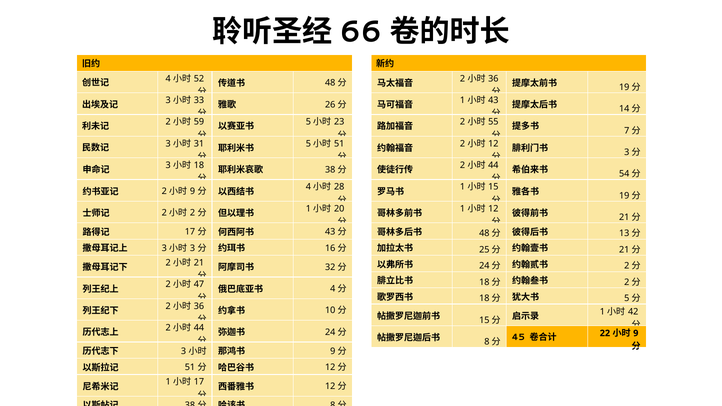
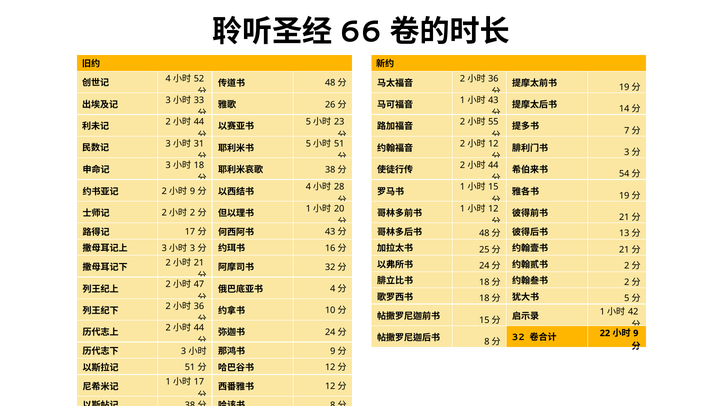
59: 59 -> 44 (199, 122)
45: 45 -> 32 (518, 337)
